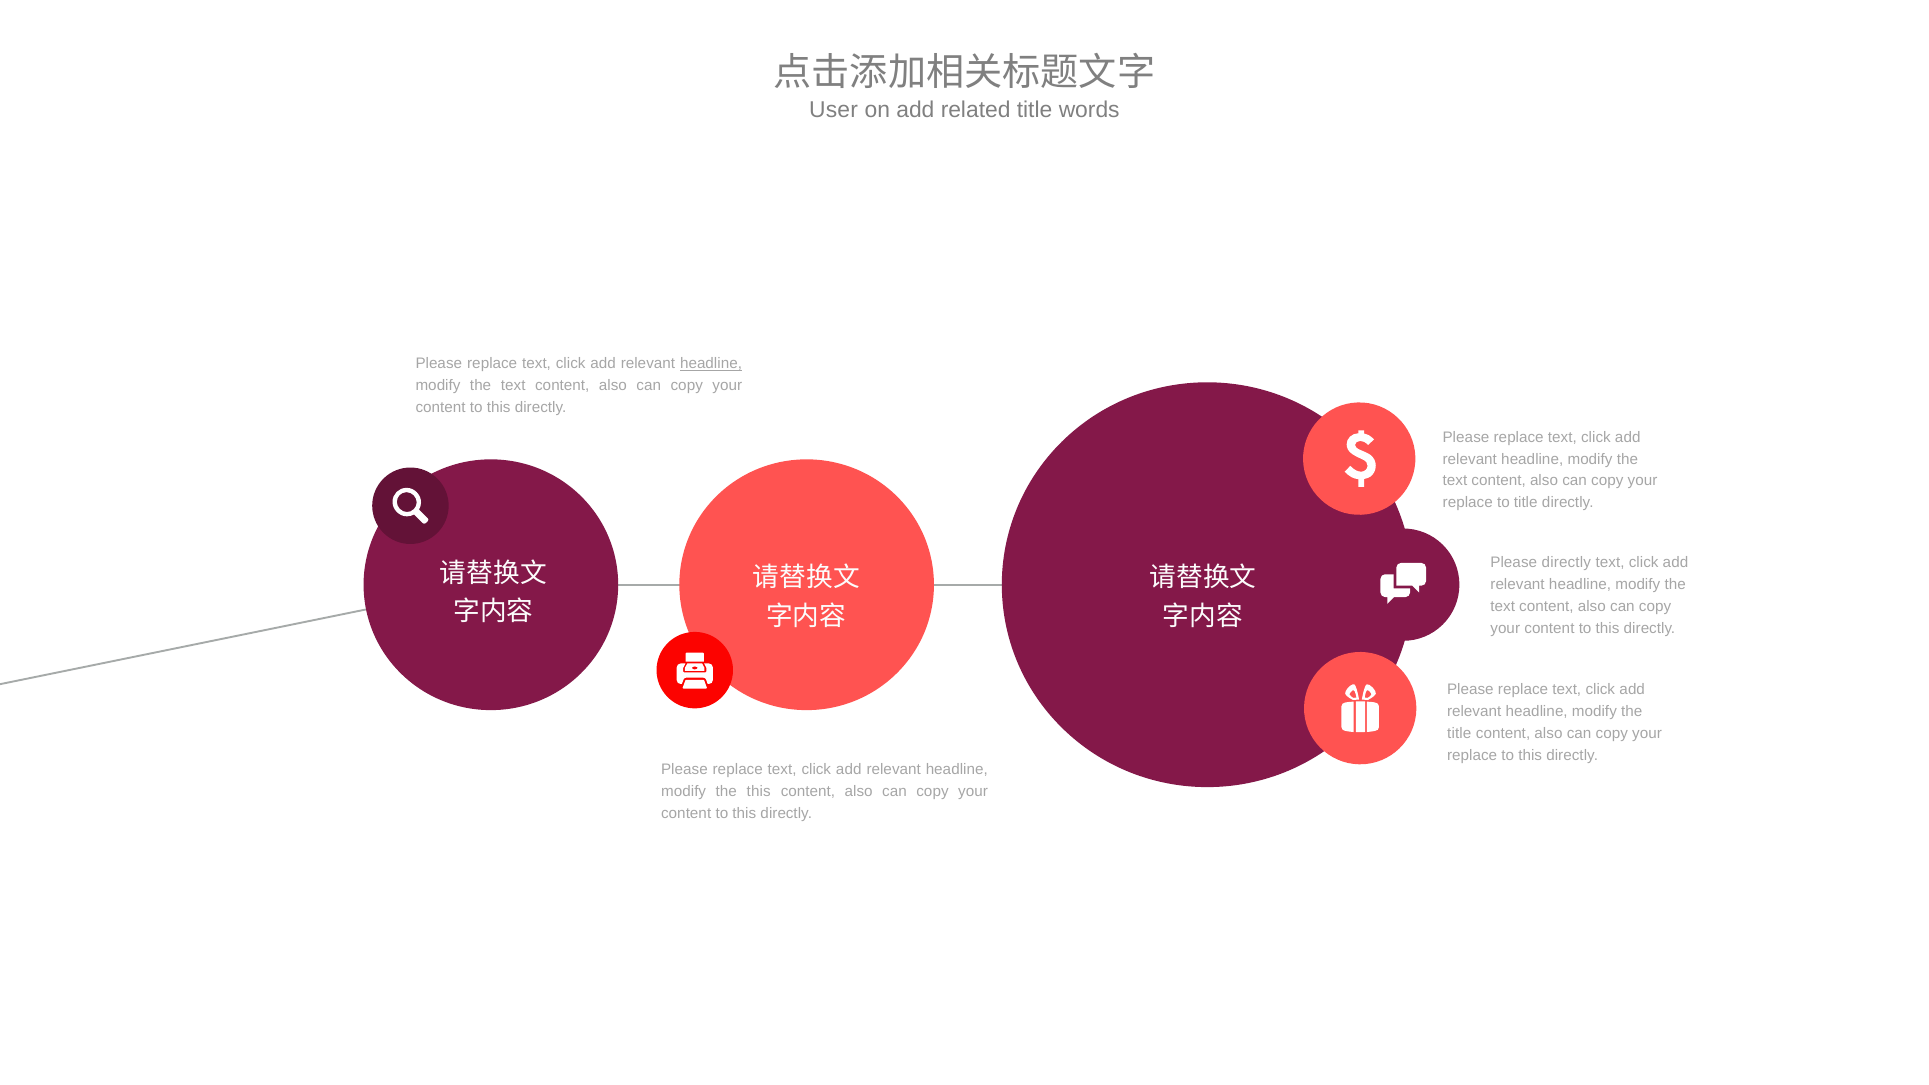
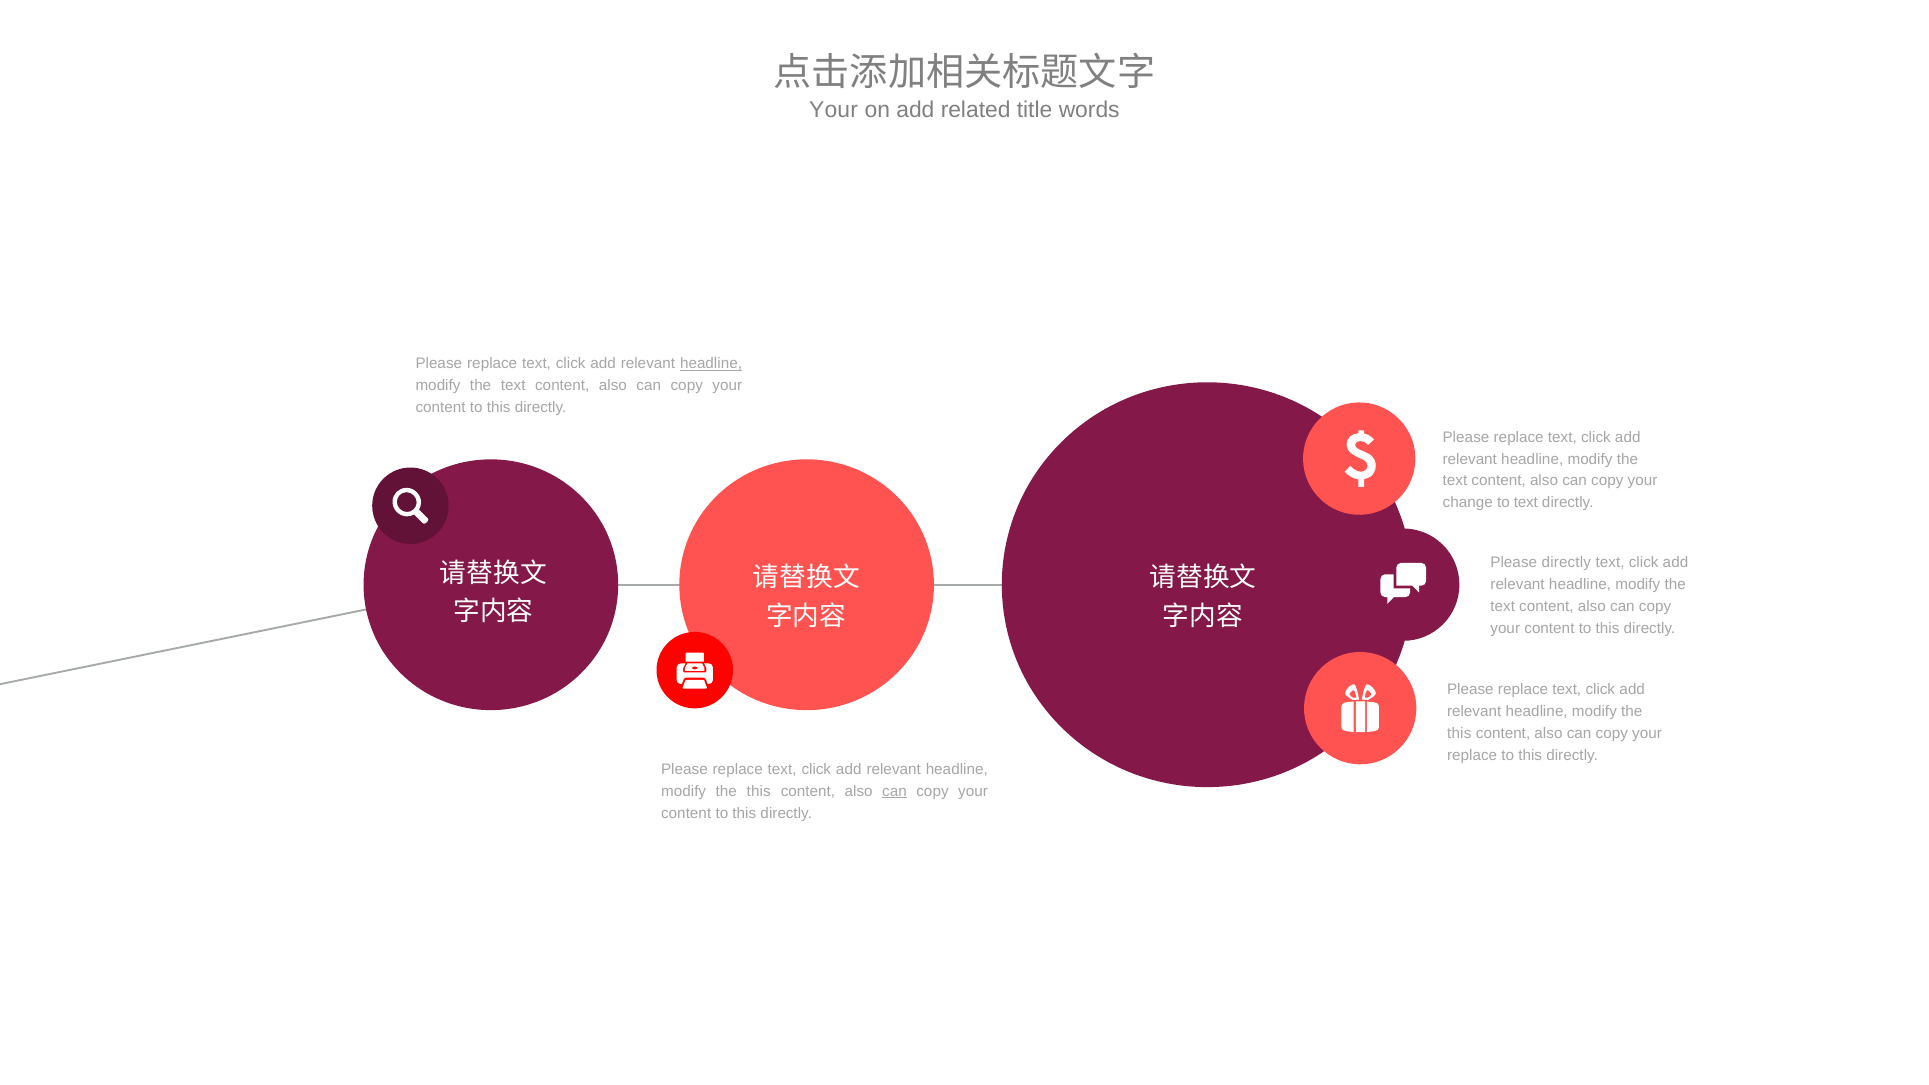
User: User -> Your (834, 110)
replace: replace -> change (1468, 503)
to title: title -> text (1526, 503)
title: title -> this (1459, 733)
can underline: none -> present (894, 791)
